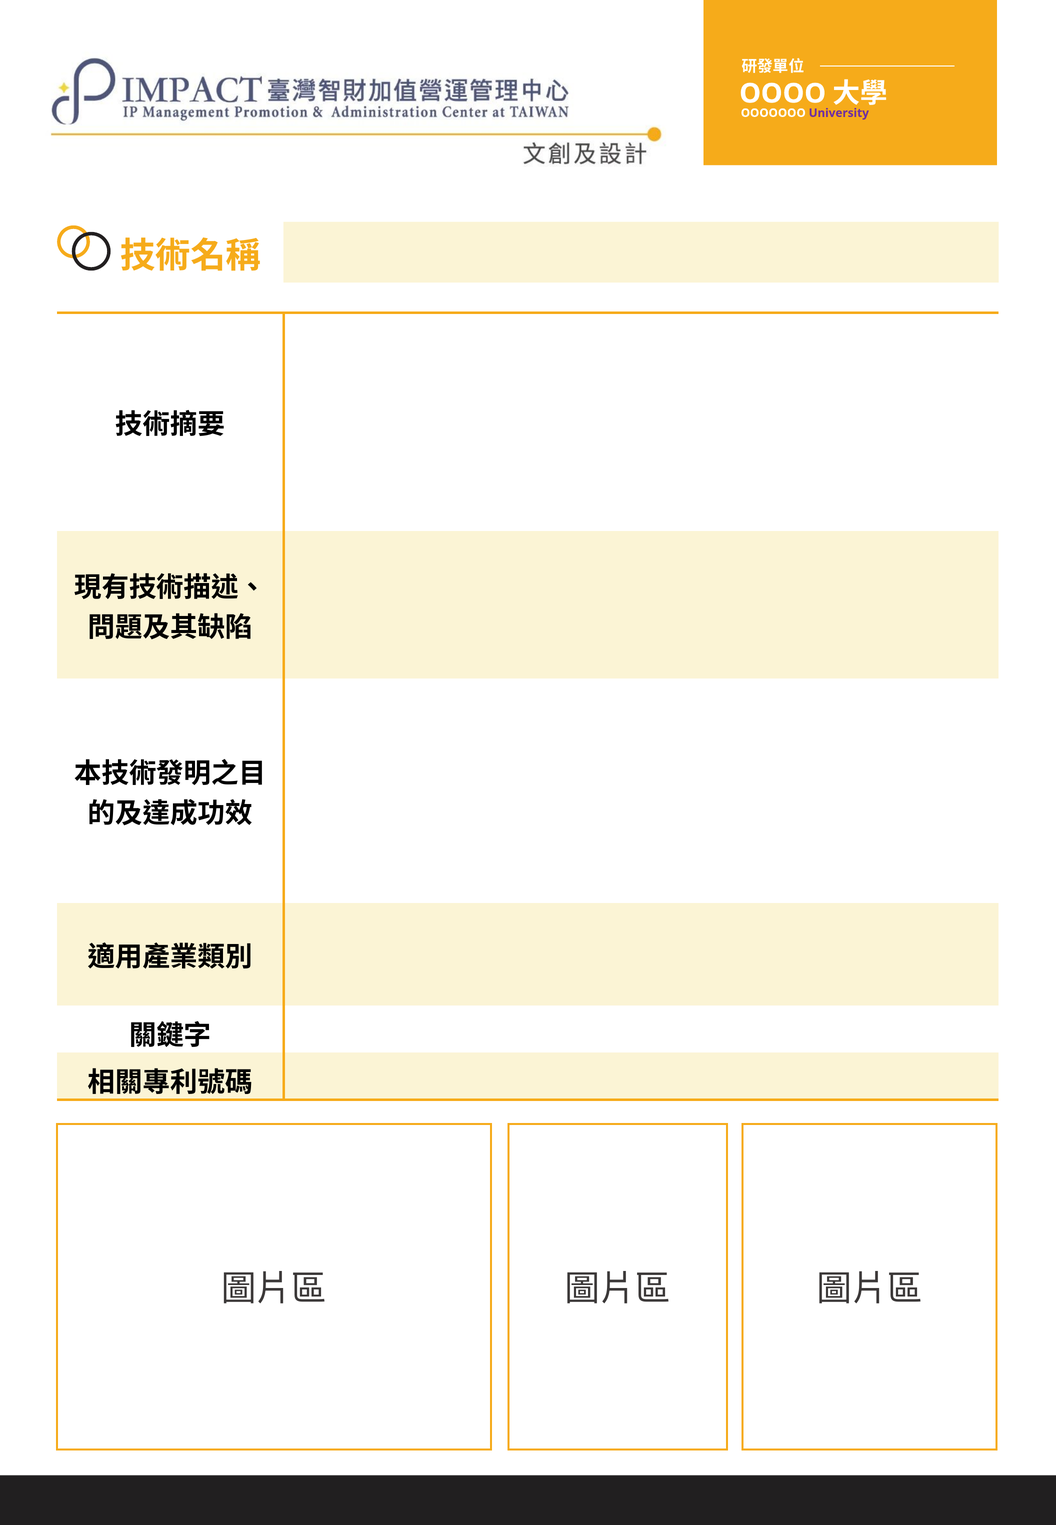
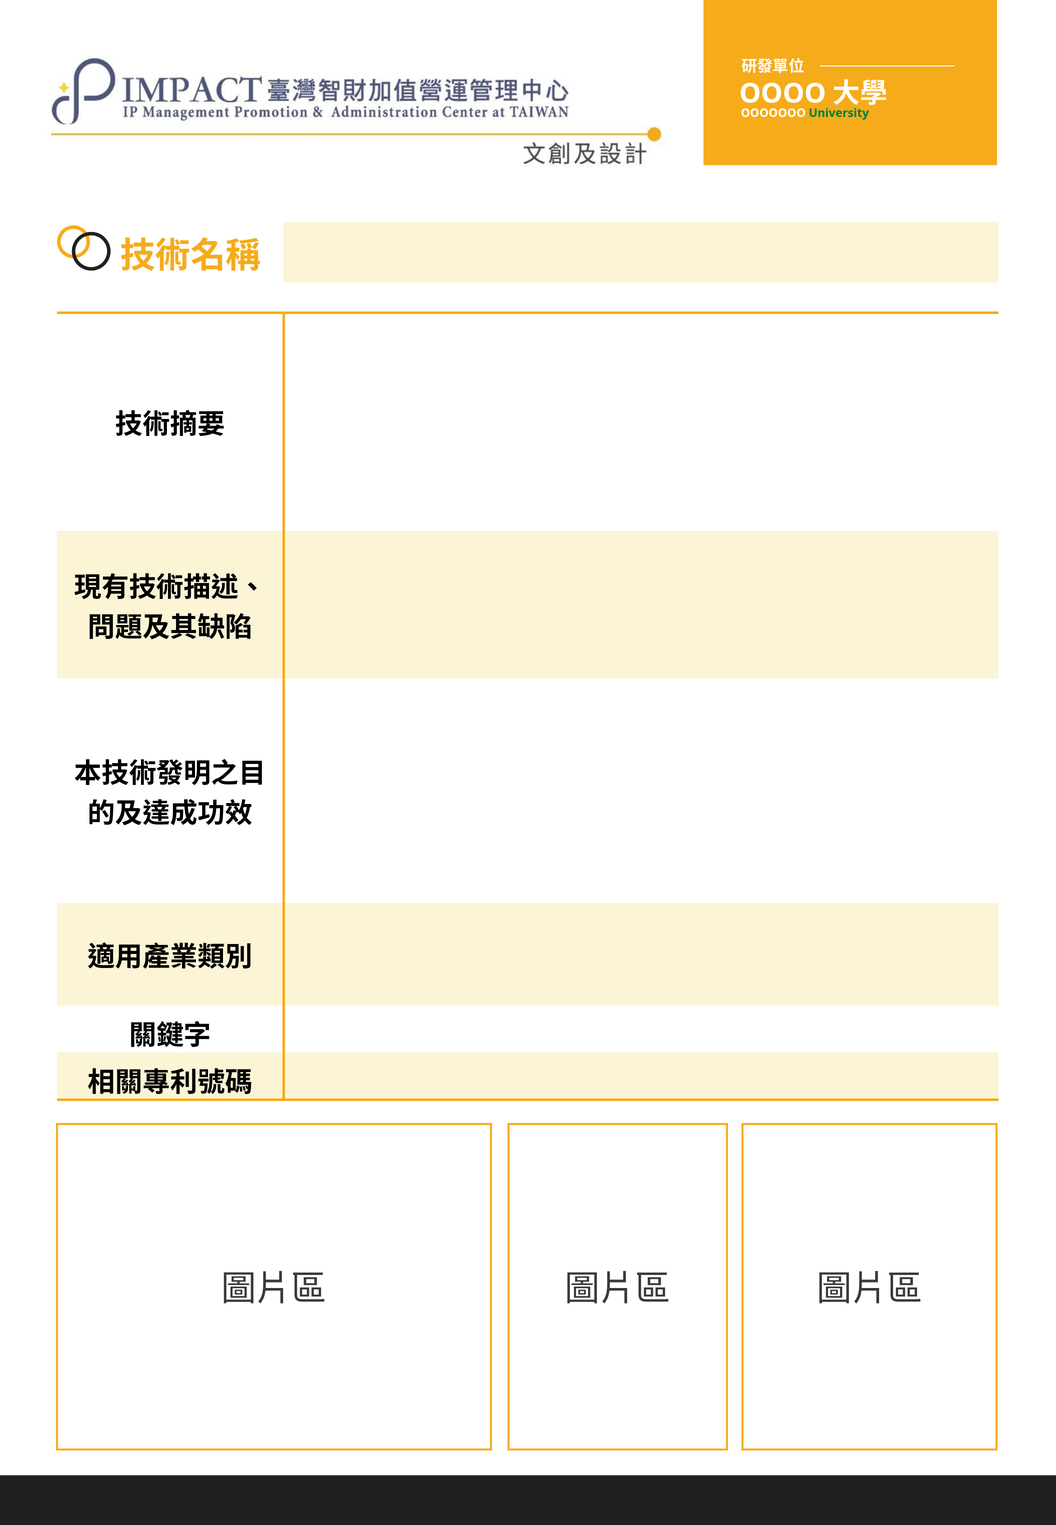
University colour: purple -> green (839, 113)
